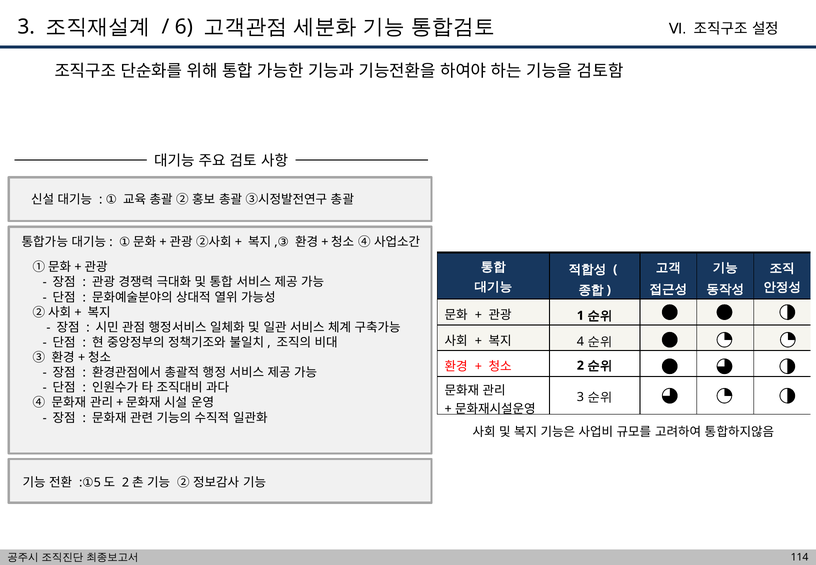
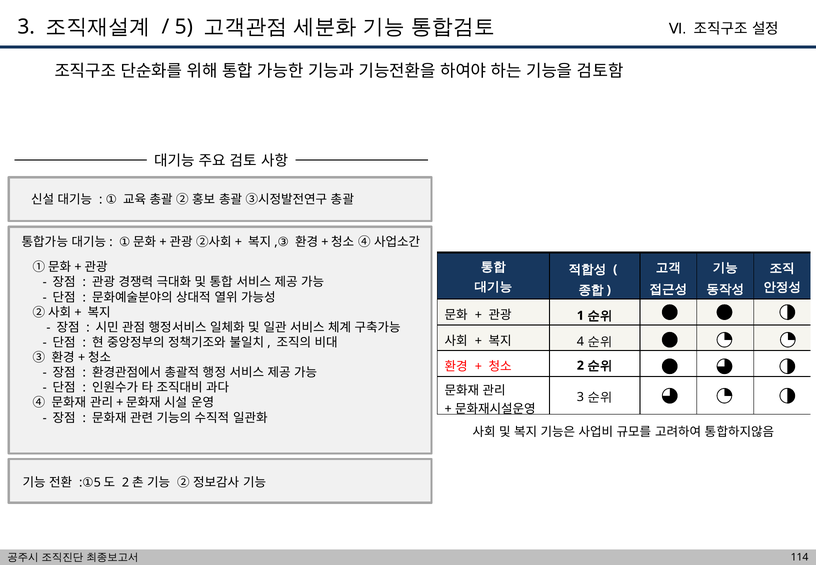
6: 6 -> 5 (184, 27)
